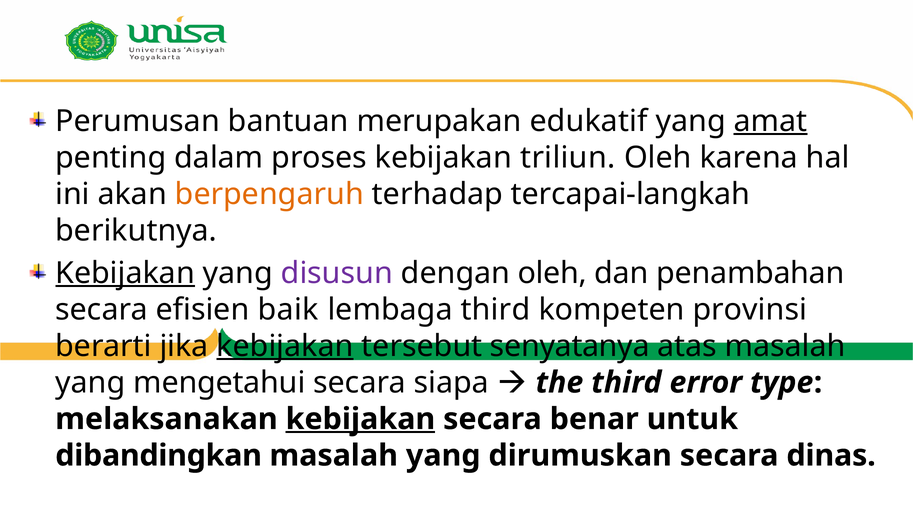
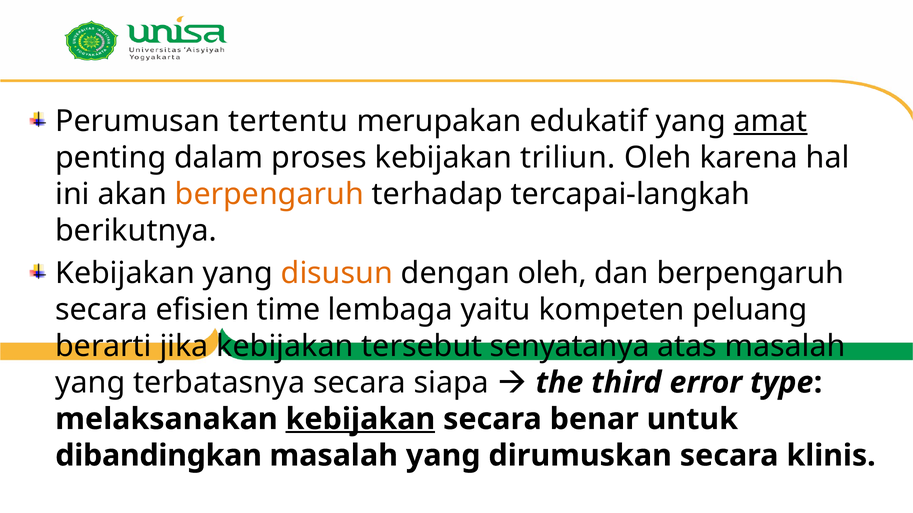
bantuan: bantuan -> tertentu (288, 121)
Kebijakan underline: present -> none (125, 273)
disusun colour: purple -> orange (337, 273)
dan penambahan: penambahan -> berpengaruh (750, 273)
baik: baik -> time (289, 310)
lembaga third: third -> yaitu (496, 310)
provinsi: provinsi -> peluang (750, 310)
kebijakan underline: present -> none (285, 346)
mengetahui: mengetahui -> terbatasnya (219, 383)
dinas: dinas -> klinis (831, 456)
